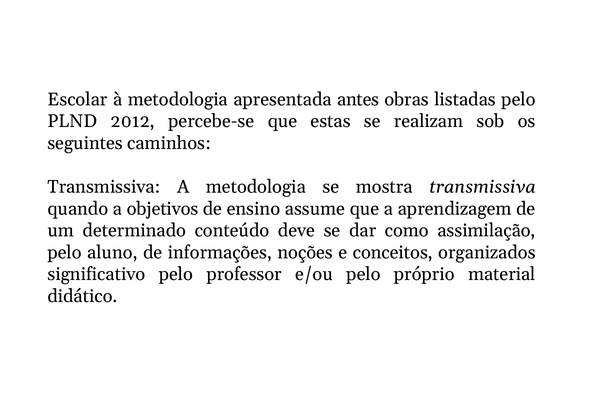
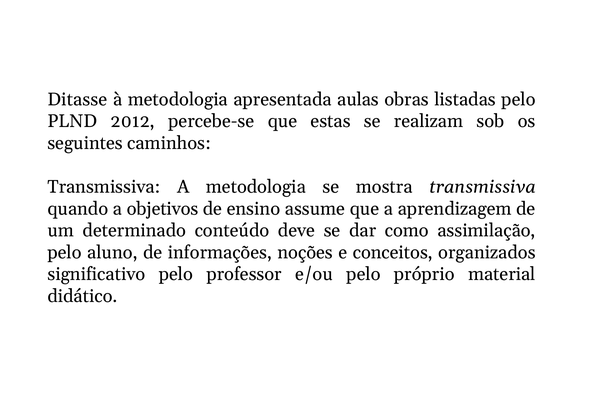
Escolar: Escolar -> Ditasse (77, 99)
antes: antes -> aulas (358, 99)
